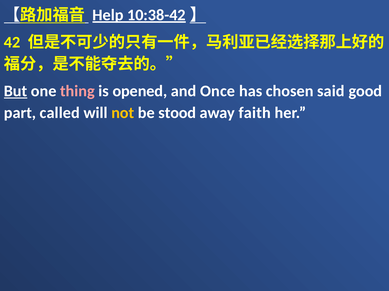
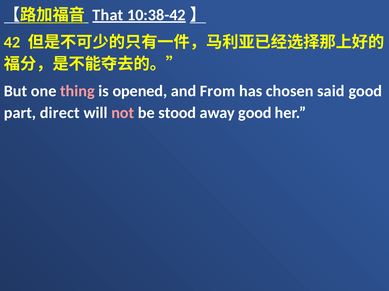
Help: Help -> That (108, 15)
But underline: present -> none (16, 91)
Once: Once -> From (218, 91)
called: called -> direct (60, 113)
not colour: yellow -> pink (123, 113)
away faith: faith -> good (255, 113)
